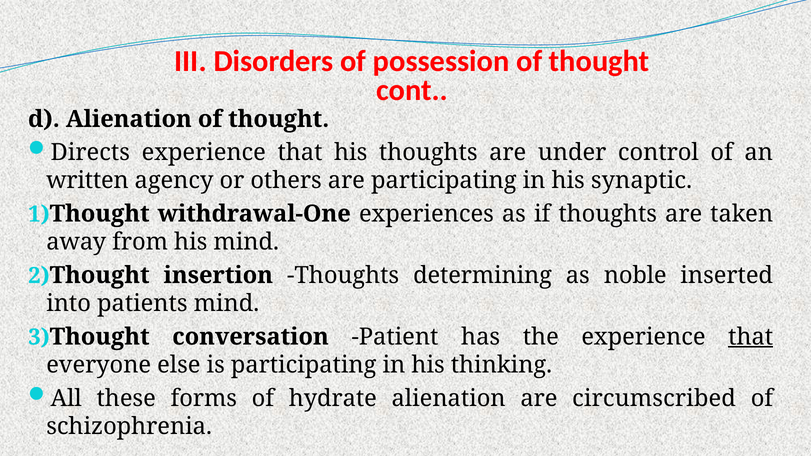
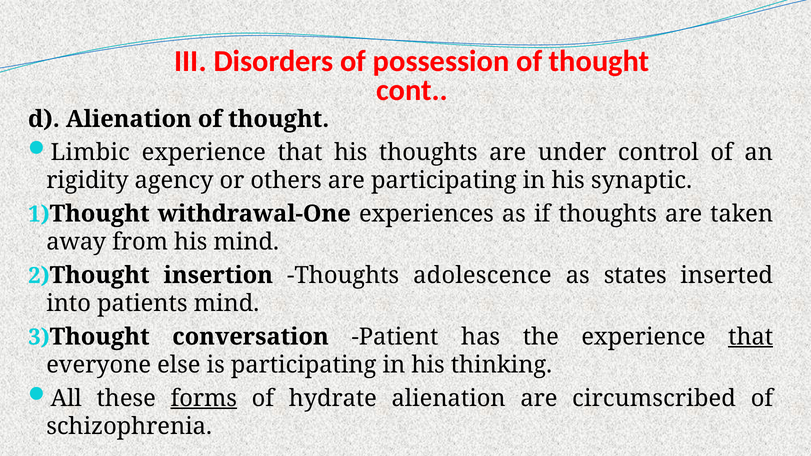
Directs: Directs -> Limbic (90, 152)
written: written -> rigidity (87, 181)
determining: determining -> adolescence (482, 275)
noble: noble -> states (635, 275)
forms underline: none -> present (204, 398)
